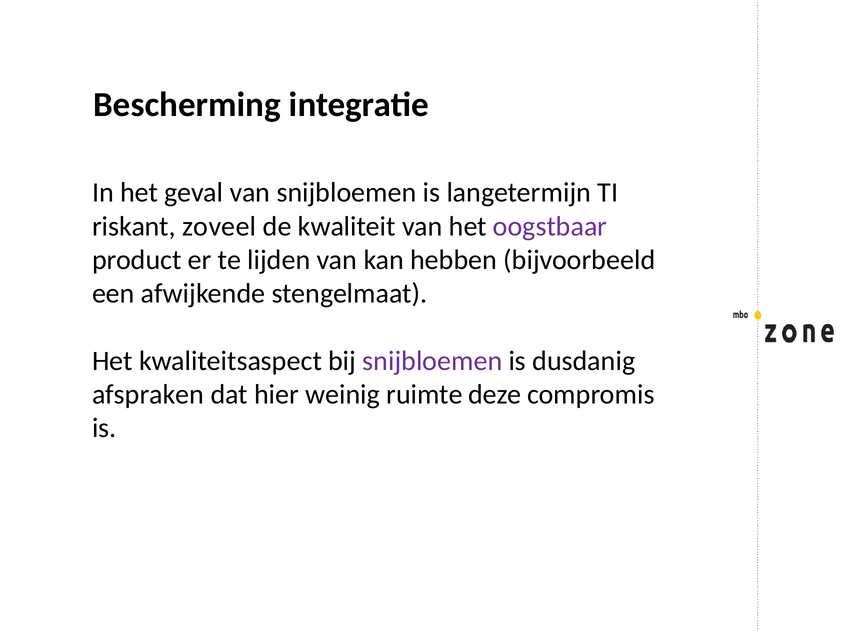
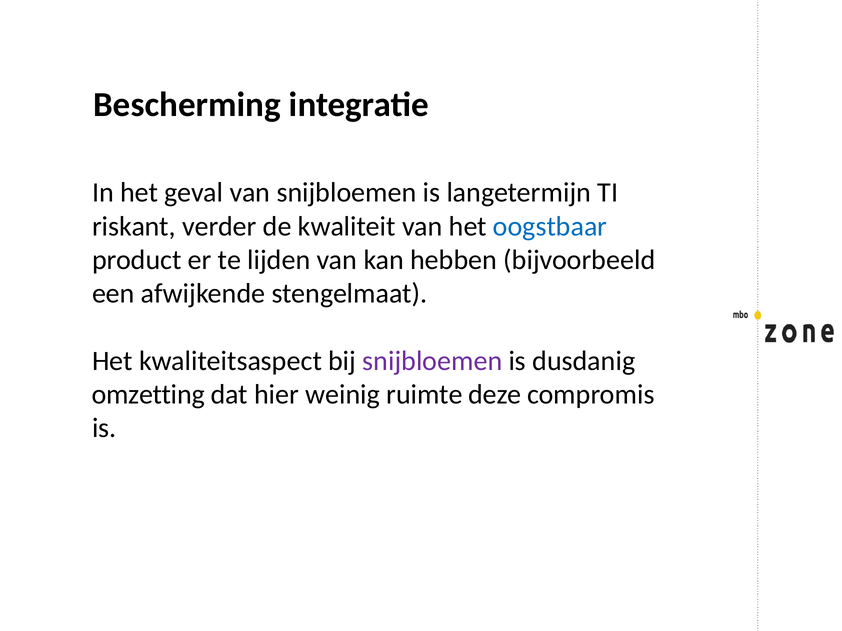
zoveel: zoveel -> verder (219, 226)
oogstbaar colour: purple -> blue (550, 226)
afspraken: afspraken -> omzetting (148, 395)
